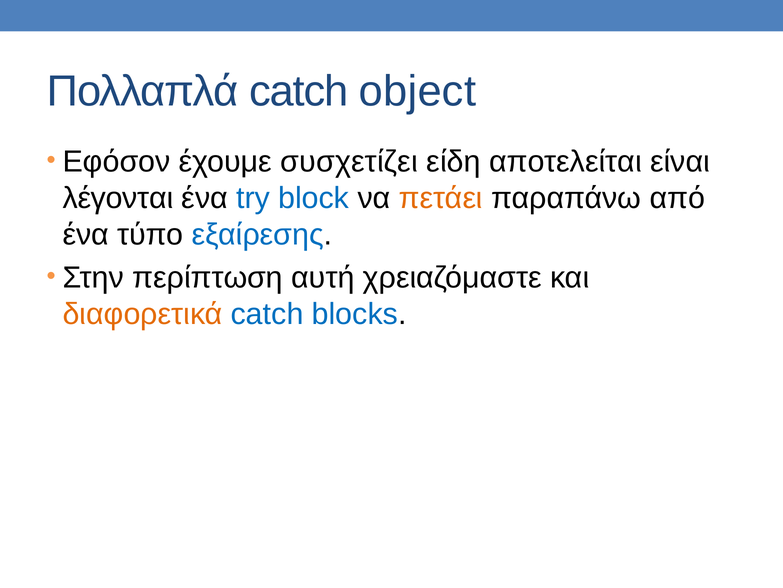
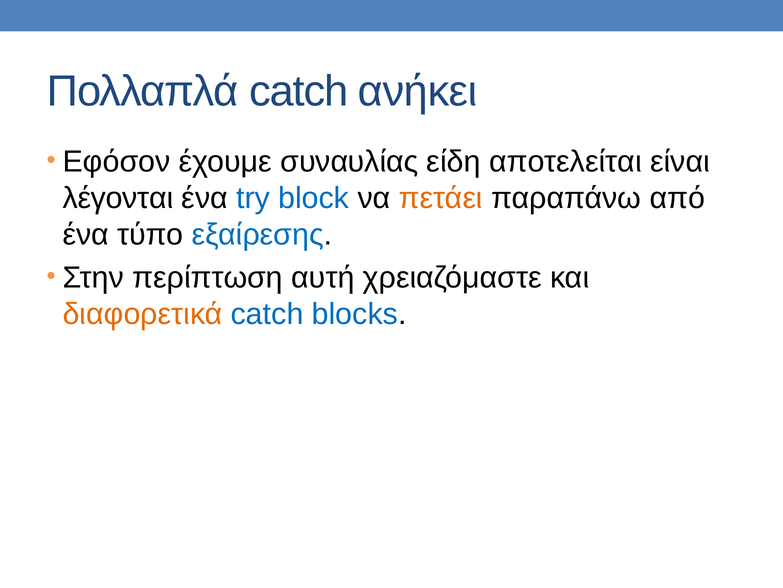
object: object -> ανήκει (418, 91)
συσχετίζει: συσχετίζει -> συναυλίας (349, 161)
